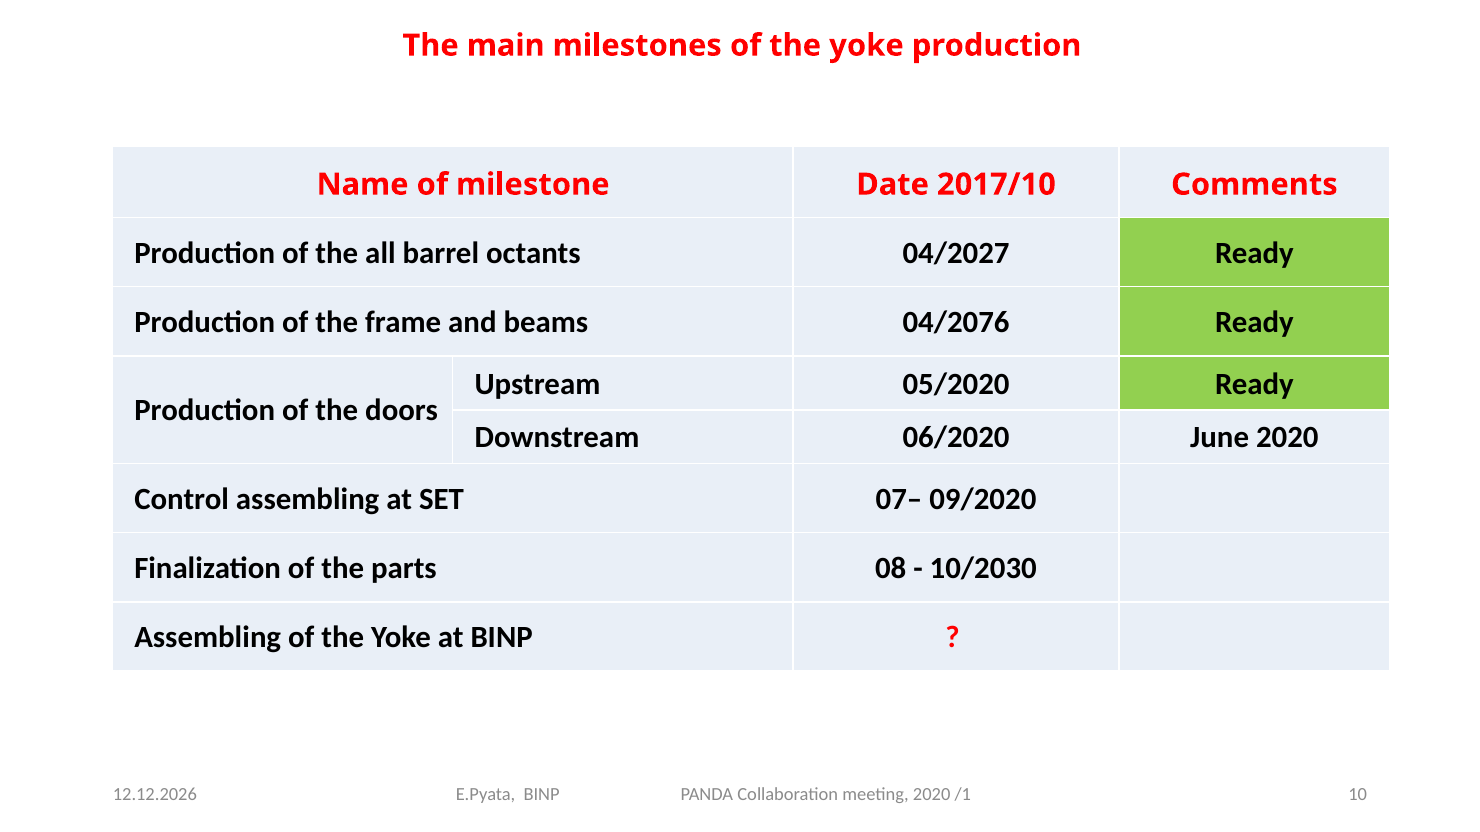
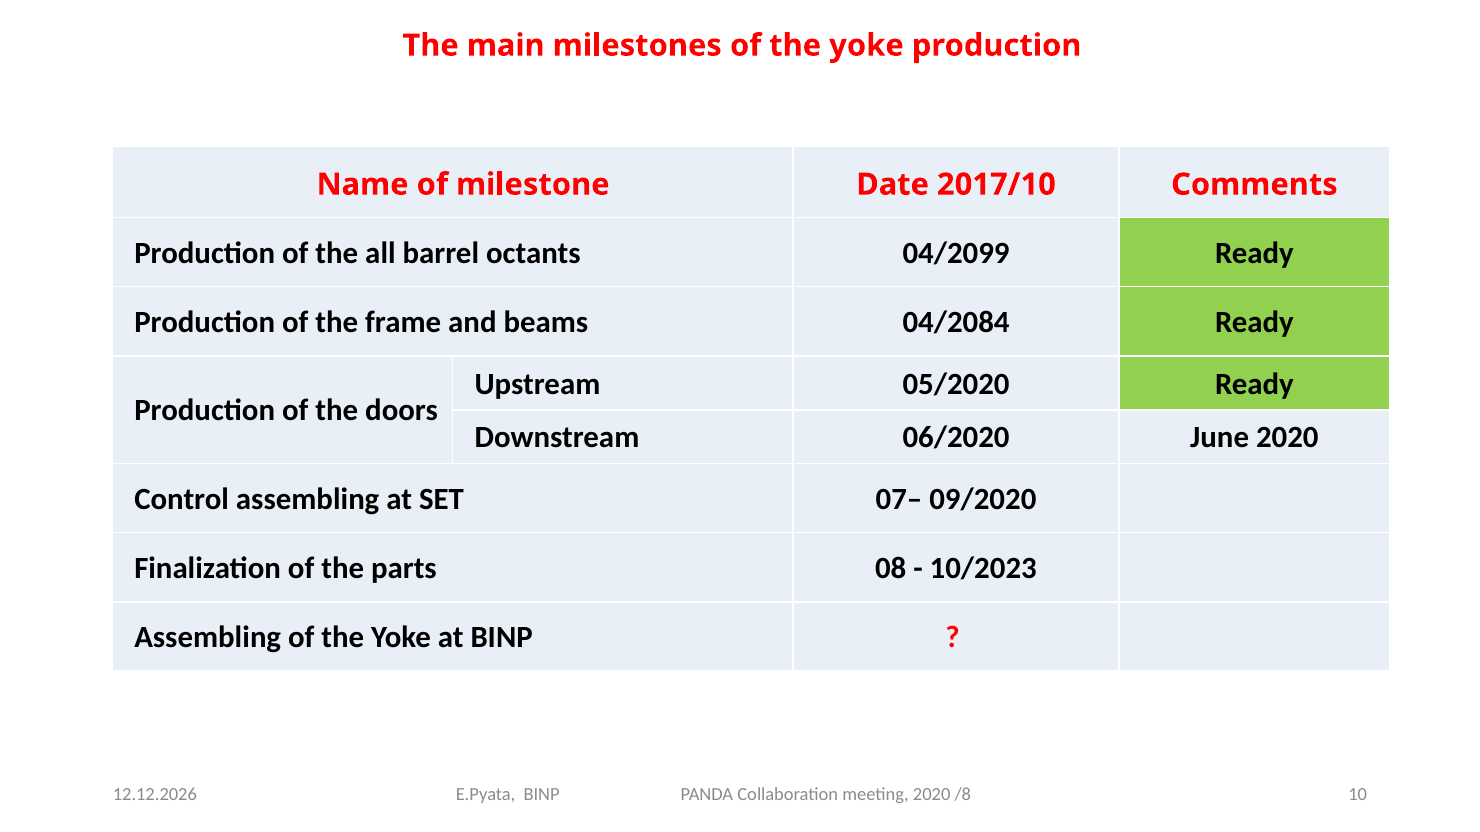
04/2027: 04/2027 -> 04/2099 (956, 253)
04/2076: 04/2076 -> 04/2084 (956, 322)
10/2030: 10/2030 -> 10/2023 (983, 569)
/1: /1 -> /8 (963, 795)
